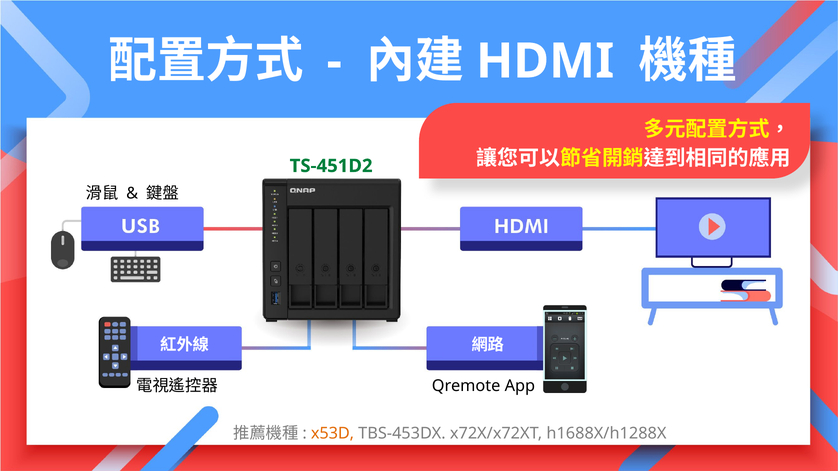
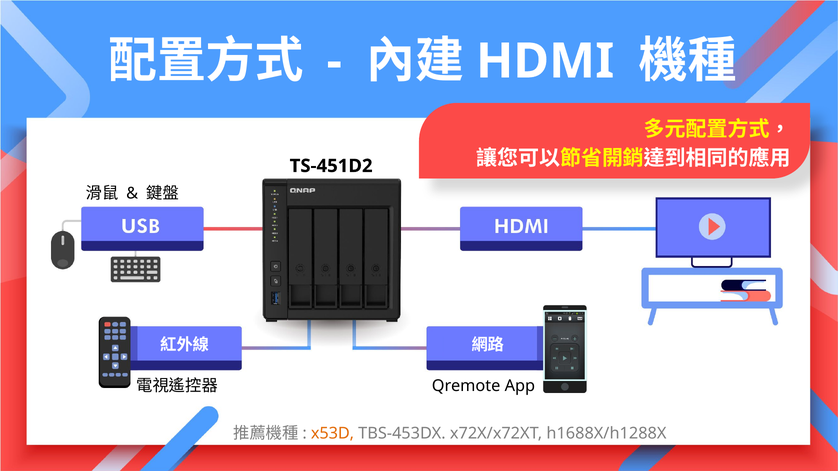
TS-451D2 colour: green -> black (331, 166)
